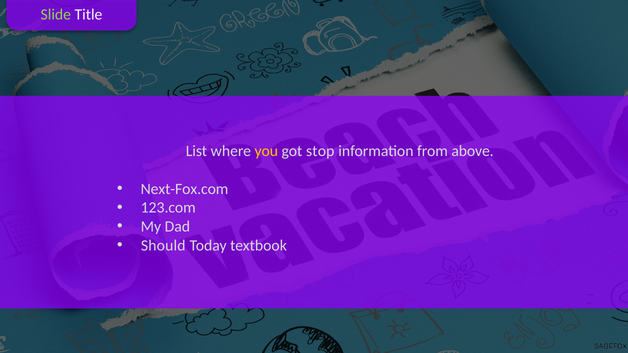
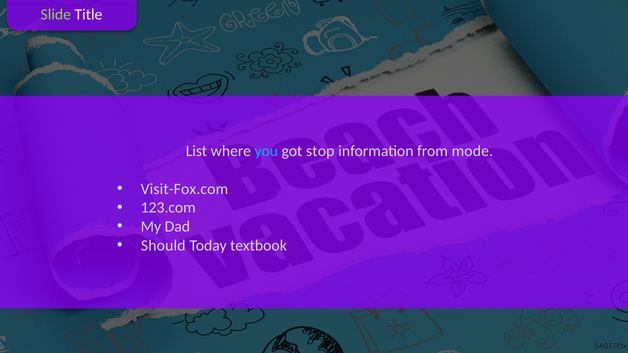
you colour: yellow -> light blue (266, 151)
above: above -> mode (472, 151)
Next-Fox.com: Next-Fox.com -> Visit-Fox.com (184, 189)
